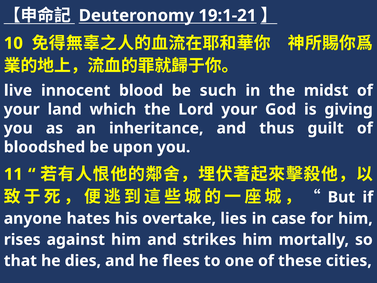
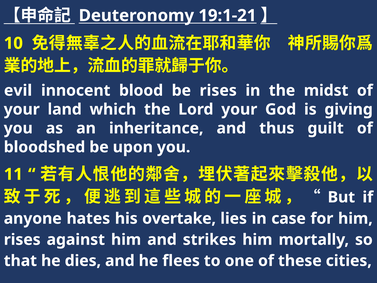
live: live -> evil (18, 90)
be such: such -> rises (218, 90)
